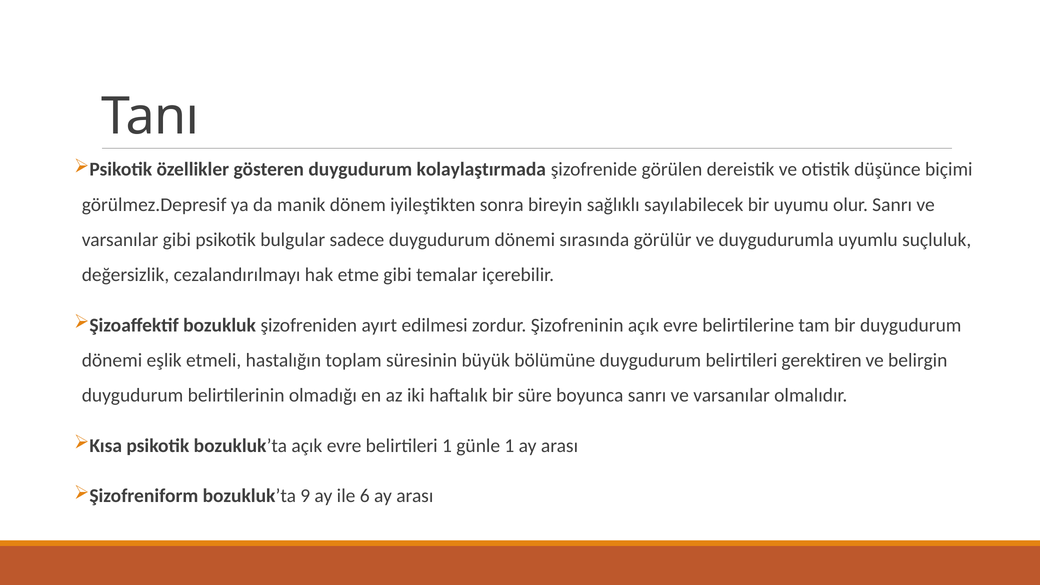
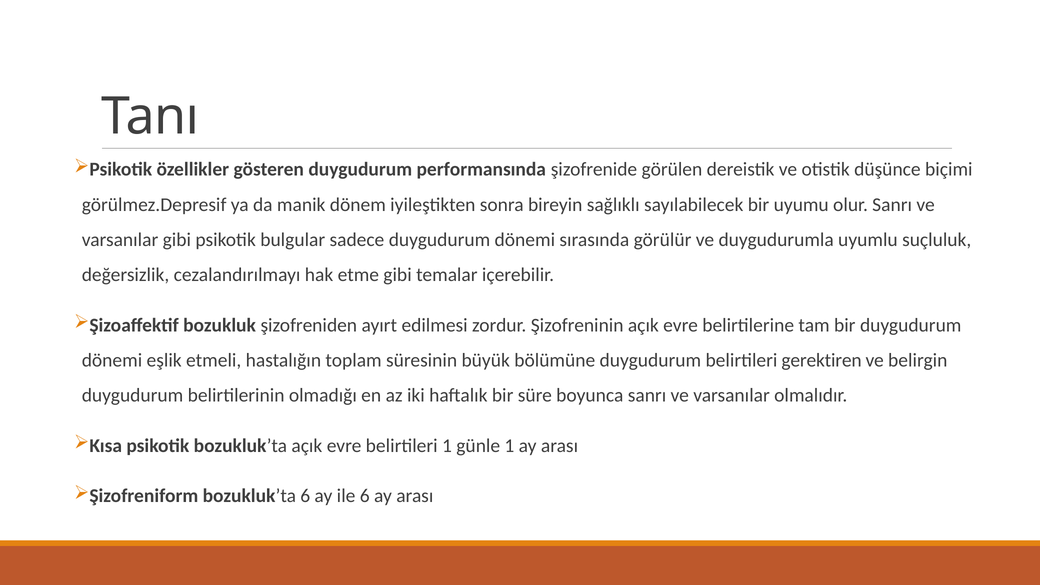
kolaylaştırmada: kolaylaştırmada -> performansında (481, 170)
bozukluk’ta 9: 9 -> 6 (305, 496)
